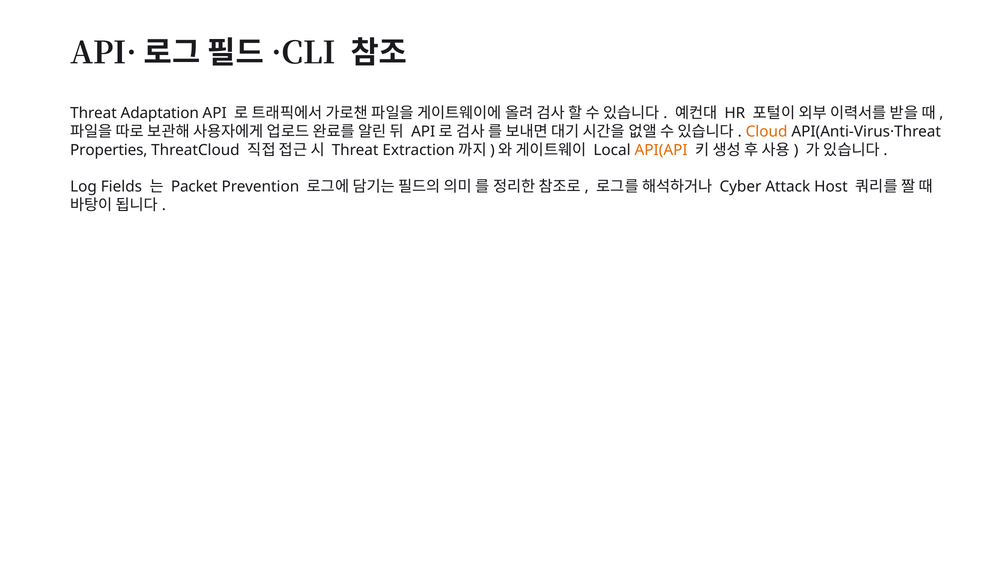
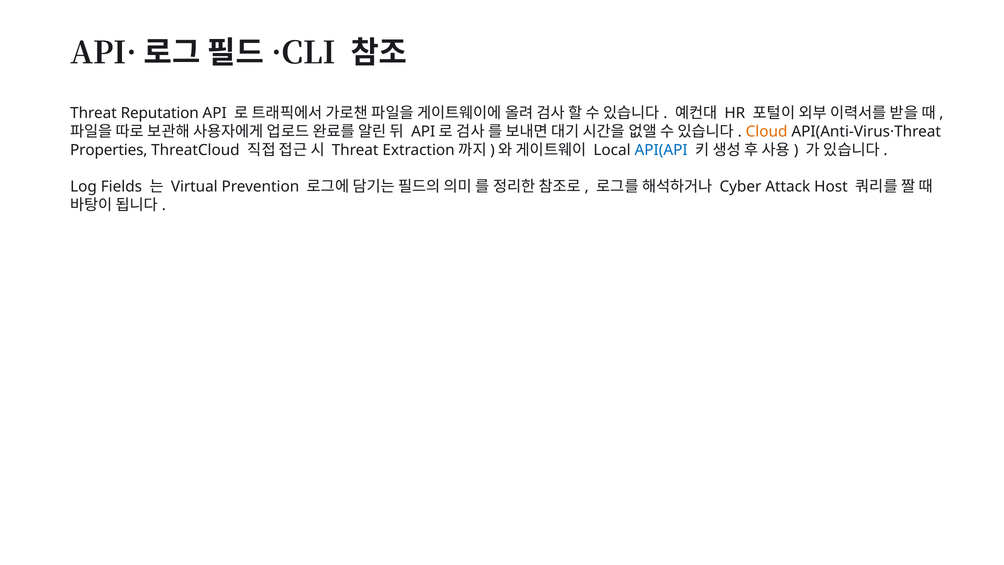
Adaptation: Adaptation -> Reputation (160, 113)
API(API colour: orange -> blue (661, 150)
Packet: Packet -> Virtual (194, 187)
